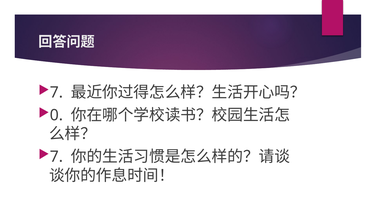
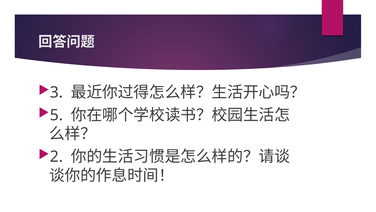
7: 7 -> 3 (57, 92)
0: 0 -> 5 (57, 115)
7: 7 -> 2 (57, 156)
